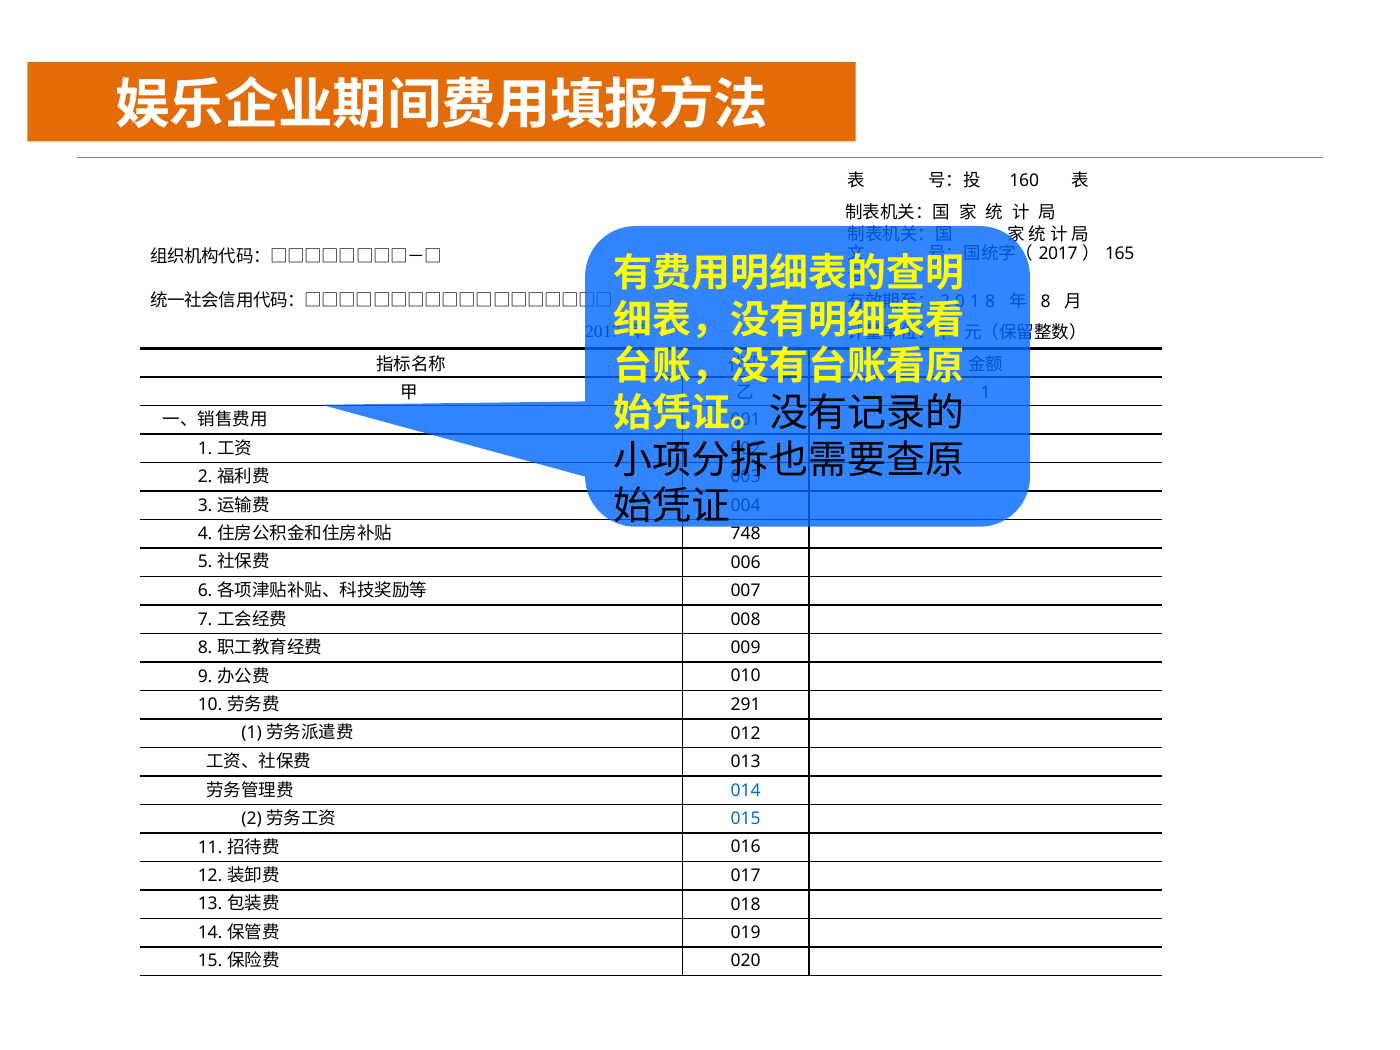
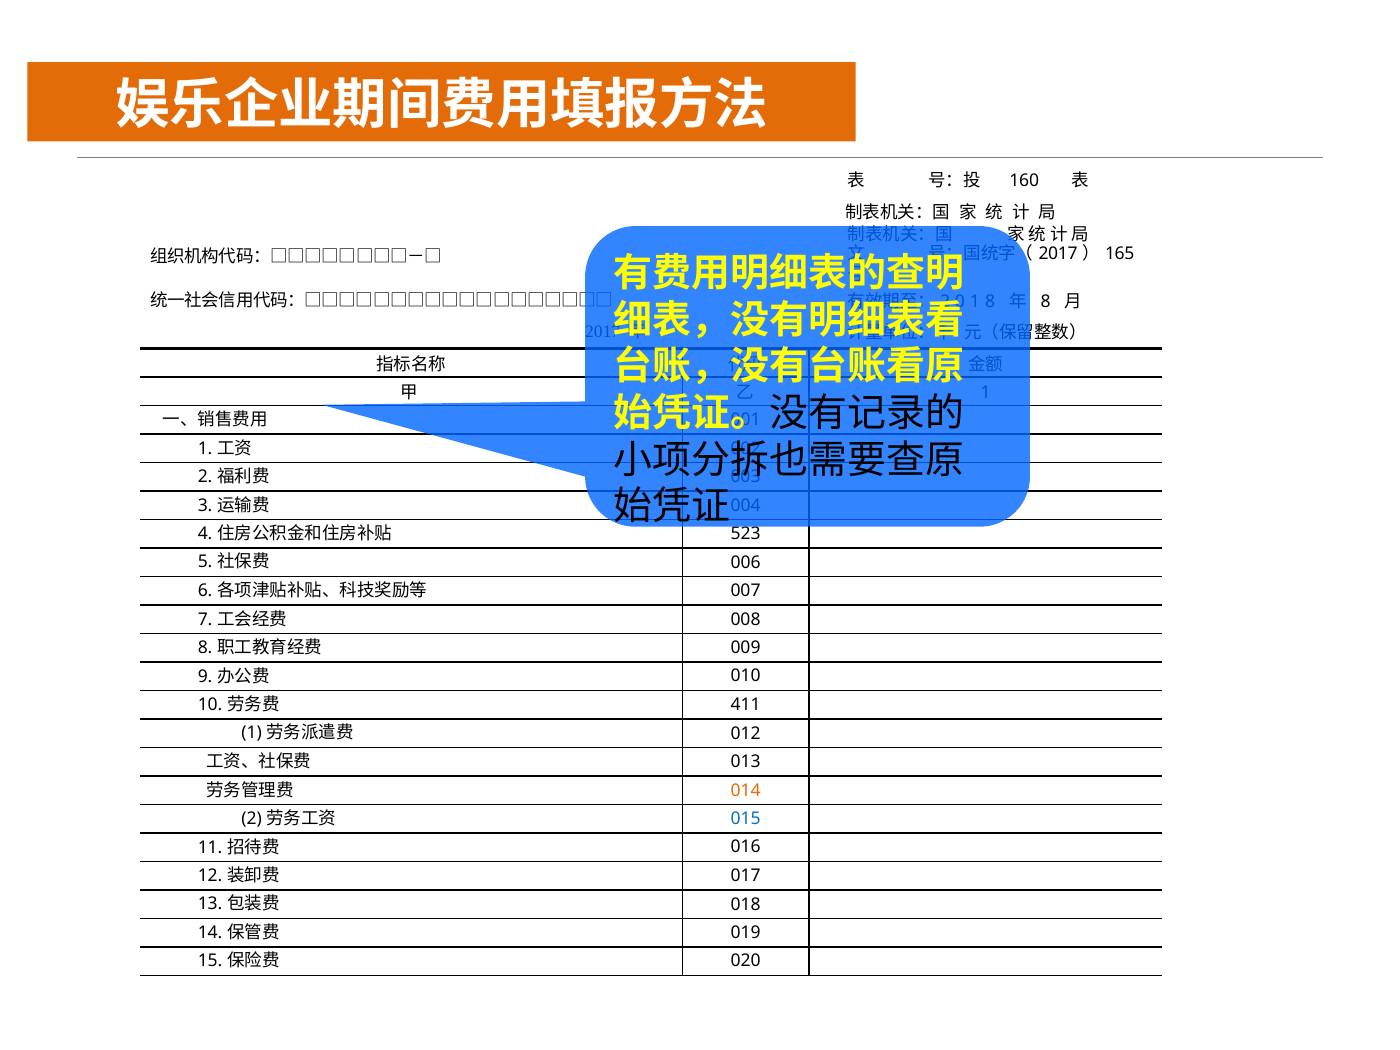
748: 748 -> 523 (746, 534)
291: 291 -> 411 (746, 705)
014 colour: blue -> orange (746, 790)
